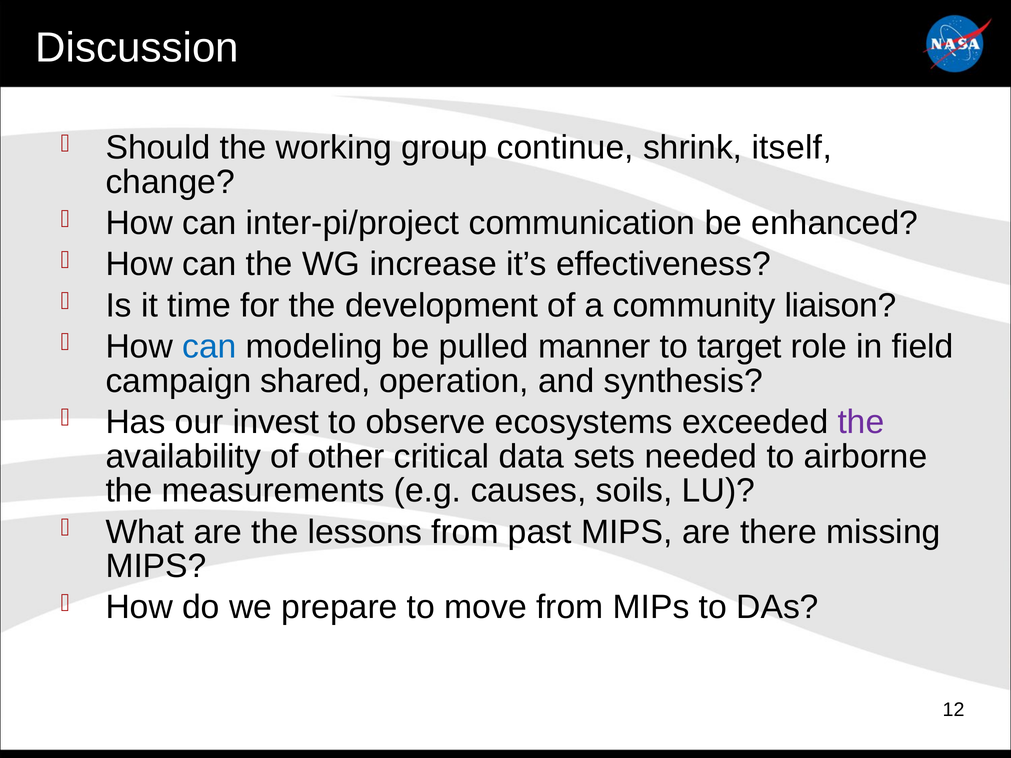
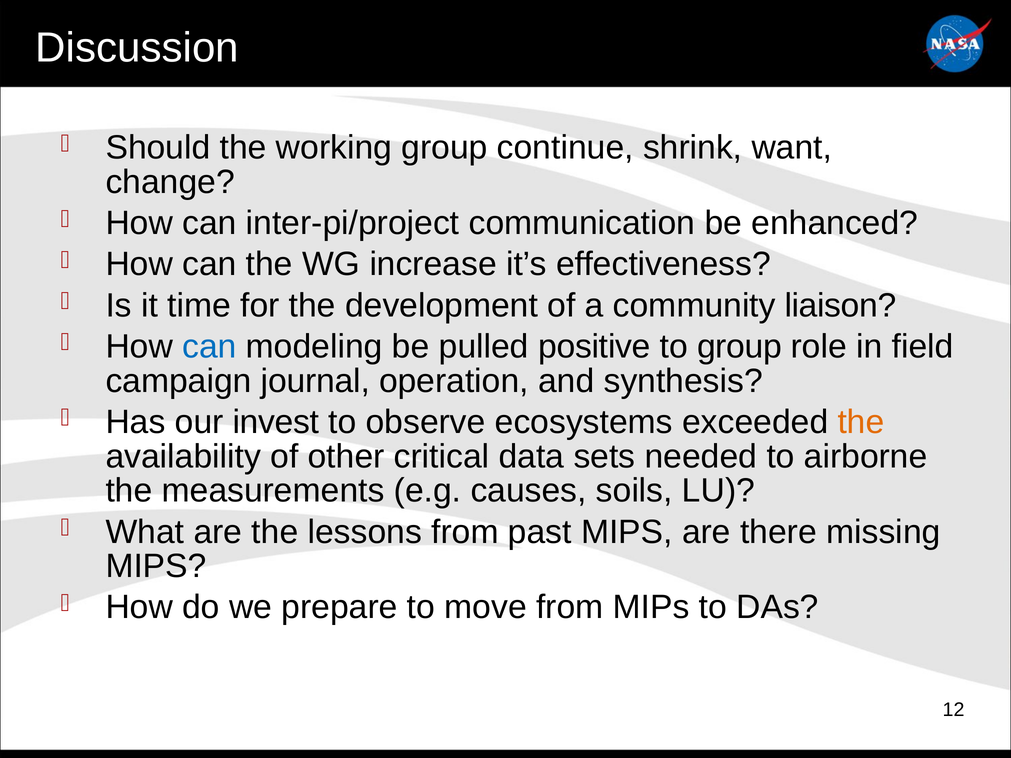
itself: itself -> want (792, 148)
manner: manner -> positive (594, 347)
to target: target -> group (740, 347)
shared: shared -> journal (315, 381)
the colour: purple -> orange (861, 422)
